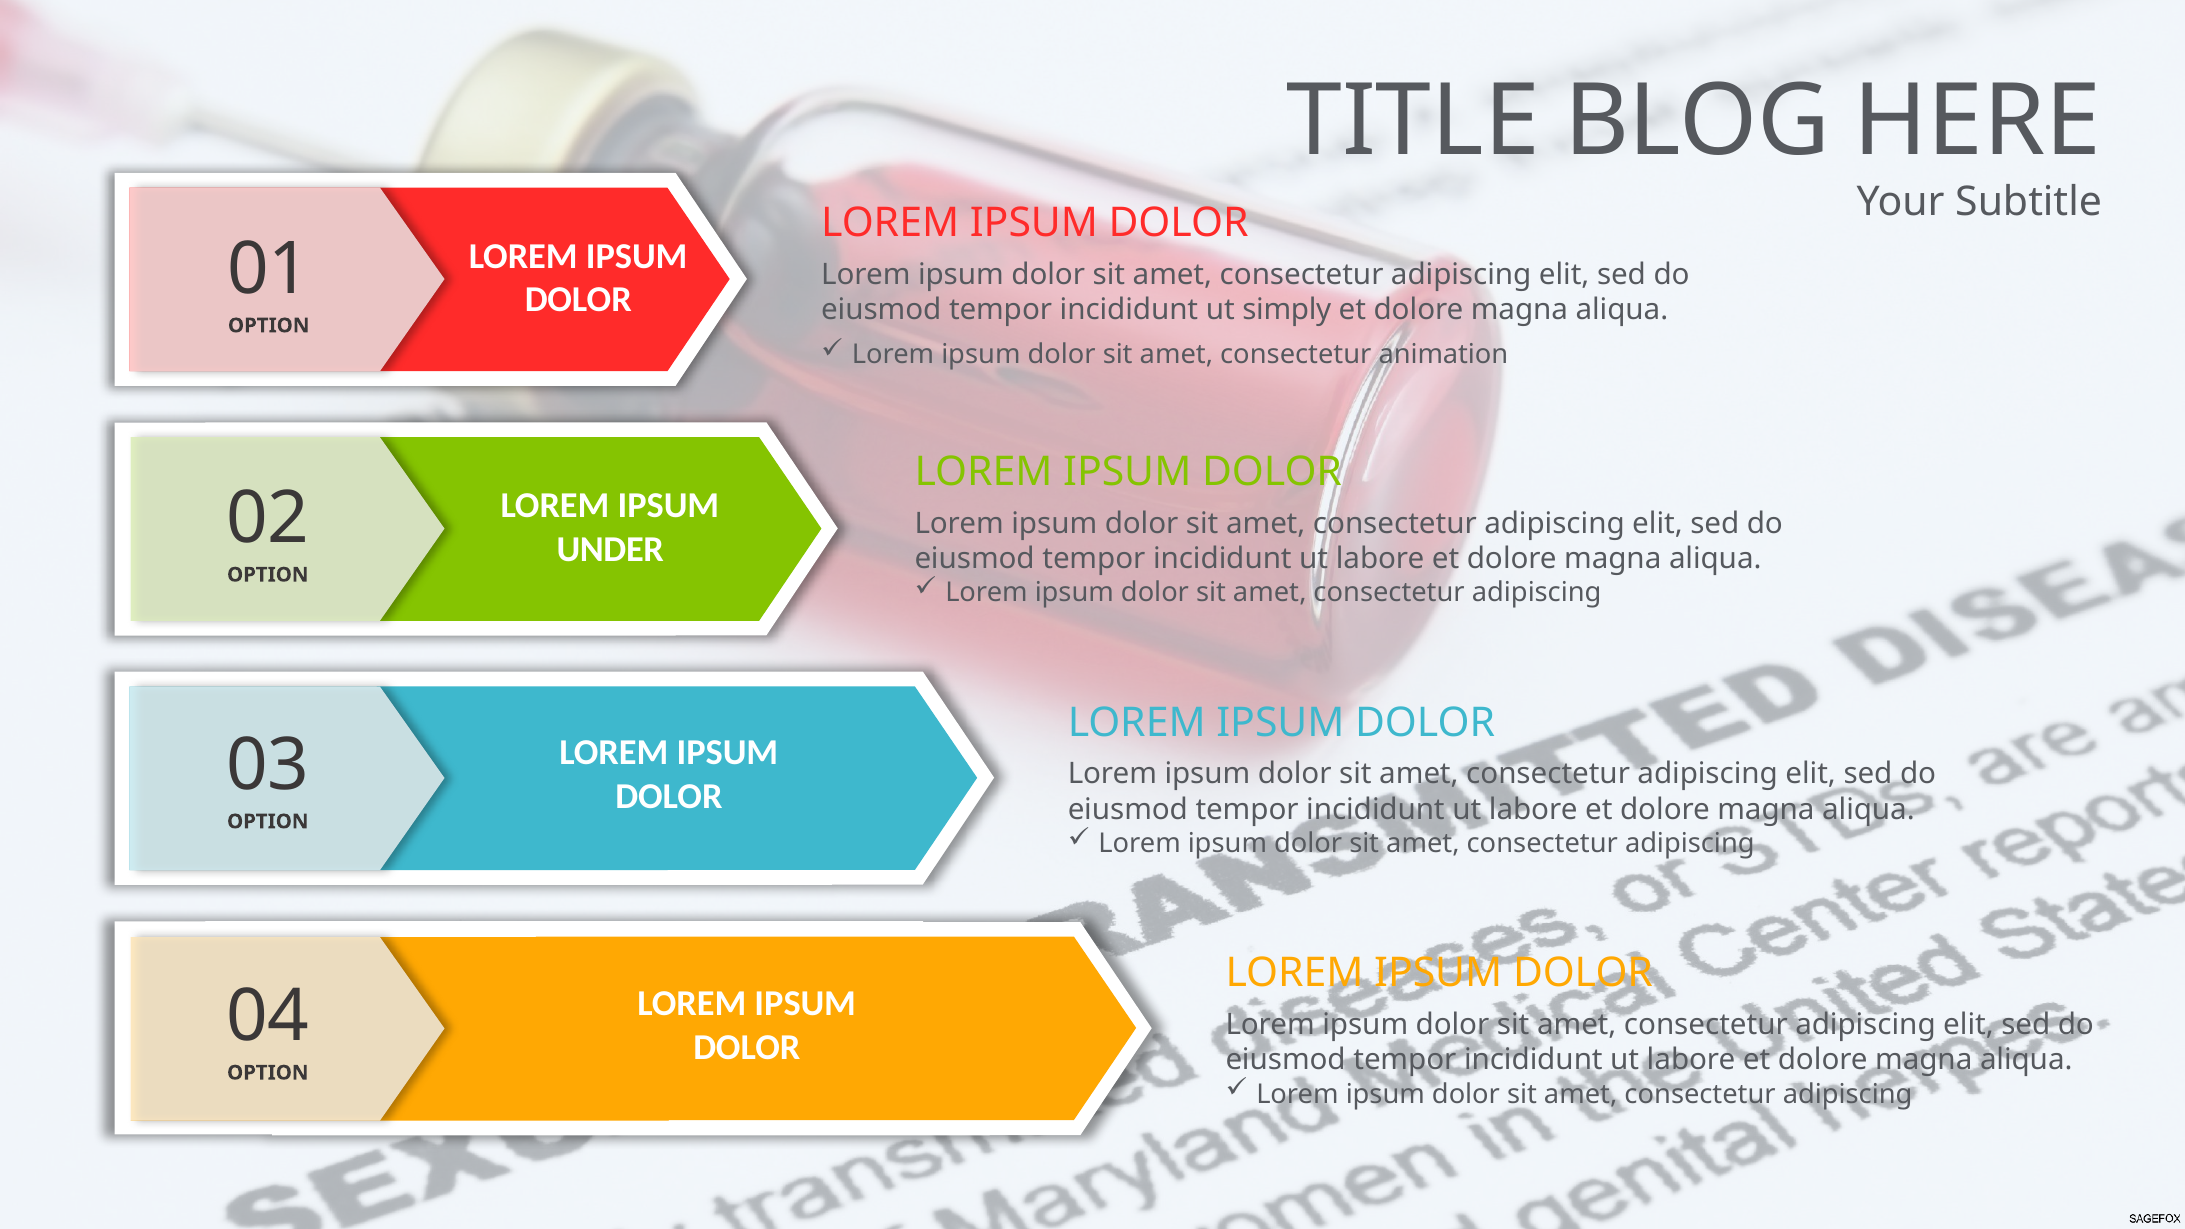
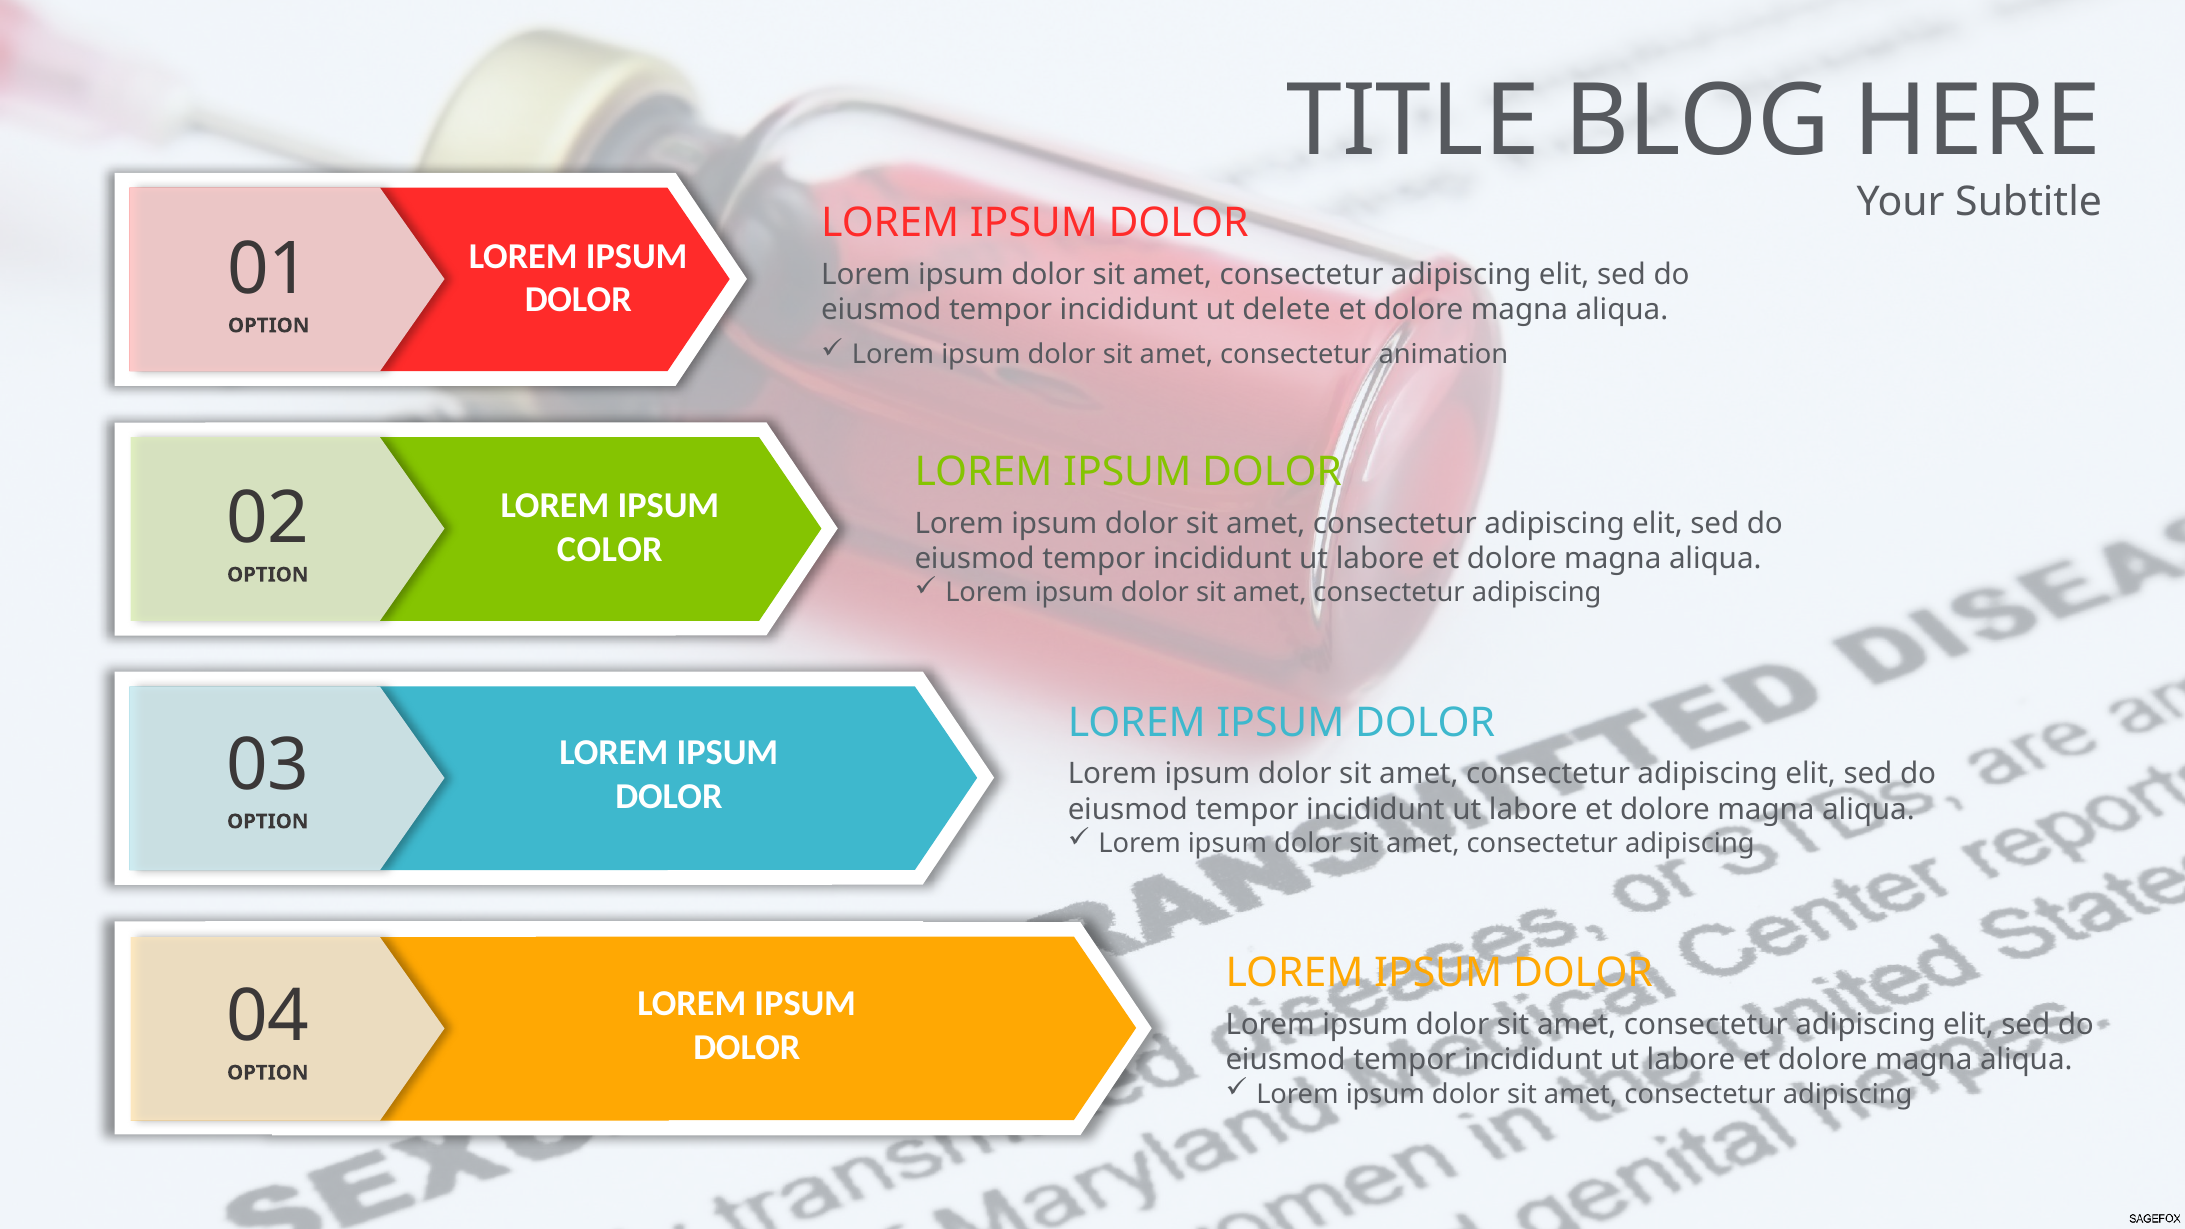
simply: simply -> delete (1287, 310)
UNDER: UNDER -> COLOR (610, 549)
